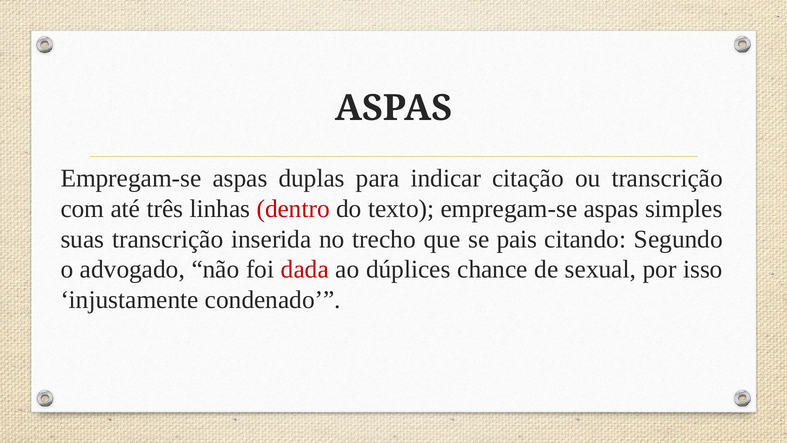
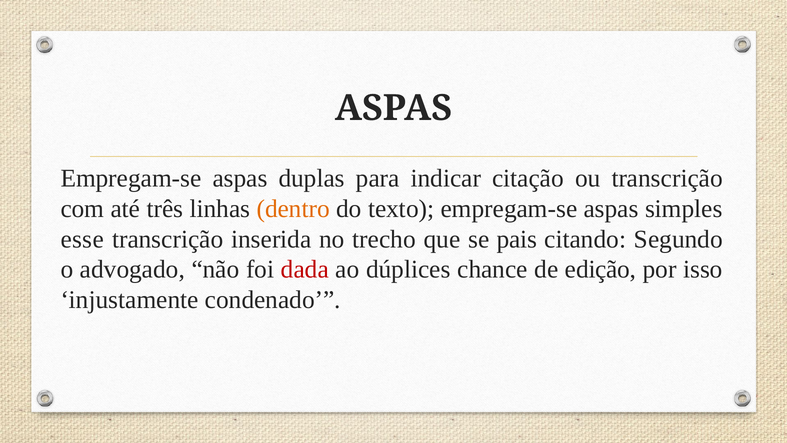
dentro colour: red -> orange (293, 209)
suas: suas -> esse (82, 239)
sexual: sexual -> edição (601, 269)
